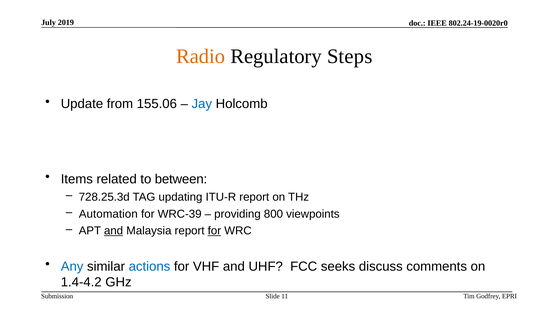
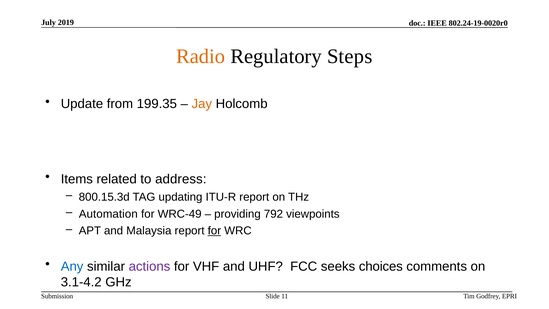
155.06: 155.06 -> 199.35 (157, 104)
Jay colour: blue -> orange (202, 104)
between: between -> address (181, 179)
728.25.3d: 728.25.3d -> 800.15.3d (104, 197)
WRC-39: WRC-39 -> WRC-49 (180, 214)
800: 800 -> 792 (273, 214)
and underline: present -> none (114, 231)
actions colour: blue -> purple (149, 266)
discuss: discuss -> choices (381, 266)
1.4-4.2: 1.4-4.2 -> 3.1-4.2 (81, 282)
